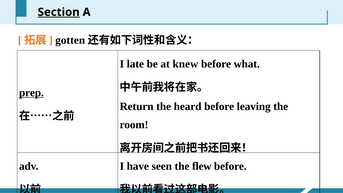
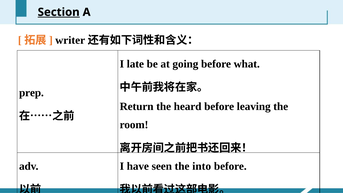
gotten: gotten -> writer (70, 40)
knew: knew -> going (185, 64)
prep underline: present -> none (31, 93)
flew: flew -> into (202, 166)
